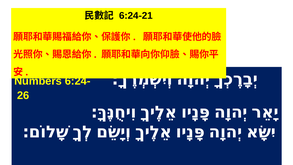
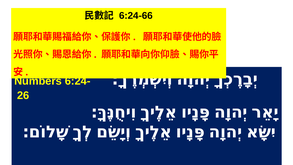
6:24-21: 6:24-21 -> 6:24-66 (136, 16)
